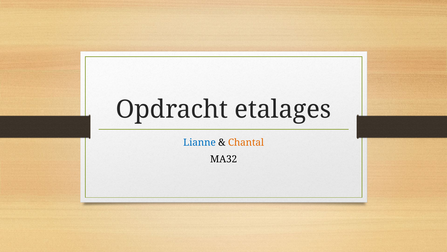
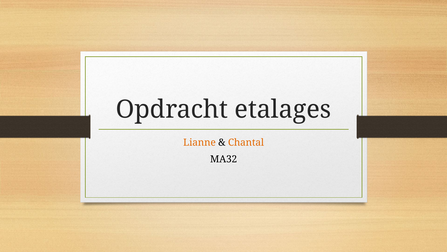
Lianne colour: blue -> orange (199, 142)
